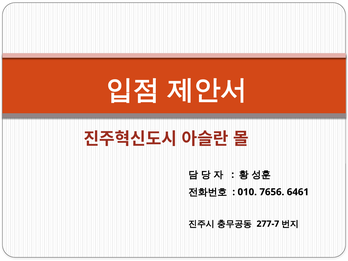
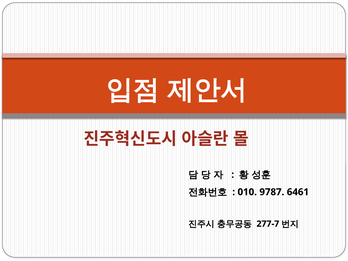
7656: 7656 -> 9787 (272, 192)
